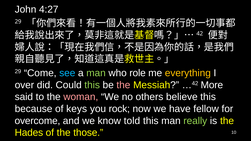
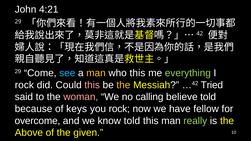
4:27: 4:27 -> 4:21 (49, 9)
man colour: light green -> yellow (96, 73)
who role: role -> this (137, 73)
everything colour: yellow -> light green (188, 73)
over: over -> rock (24, 85)
this colour: light green -> pink (92, 85)
the colour: pink -> yellow (123, 85)
More: More -> Tried (212, 85)
others: others -> calling (150, 97)
believe this: this -> told (208, 97)
Hades: Hades -> Above (29, 133)
those: those -> given (88, 133)
